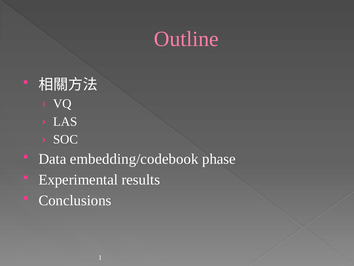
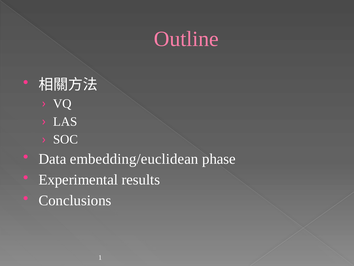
embedding/codebook: embedding/codebook -> embedding/euclidean (134, 159)
